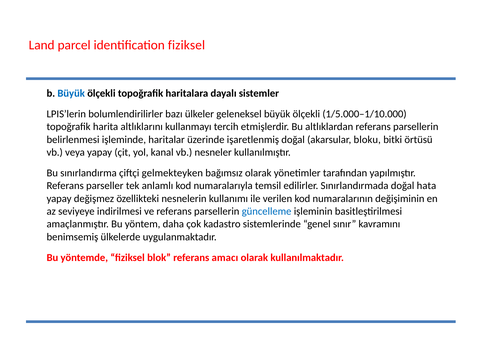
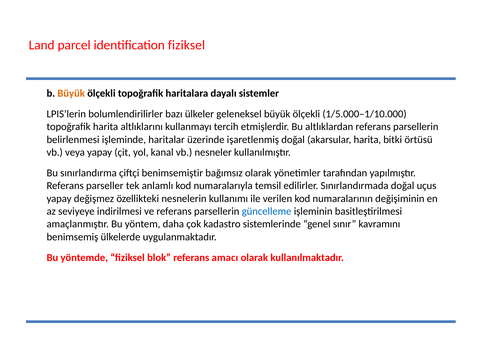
Büyük colour: blue -> orange (71, 93)
akarsular bloku: bloku -> harita (367, 139)
gelmekteyken: gelmekteyken -> benimsemiştir (172, 173)
hata: hata -> uçus (427, 186)
